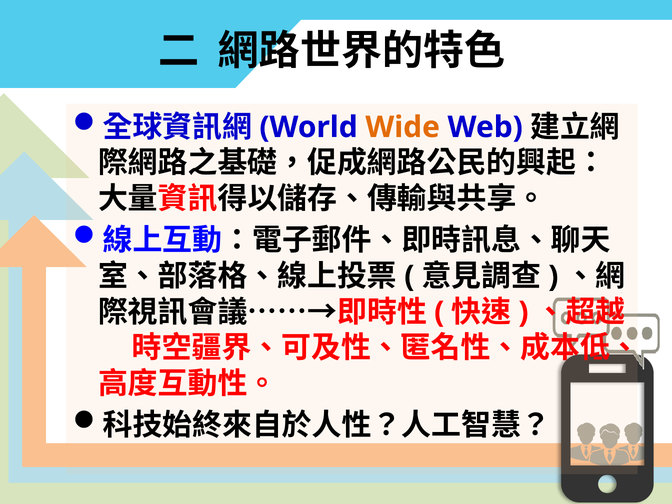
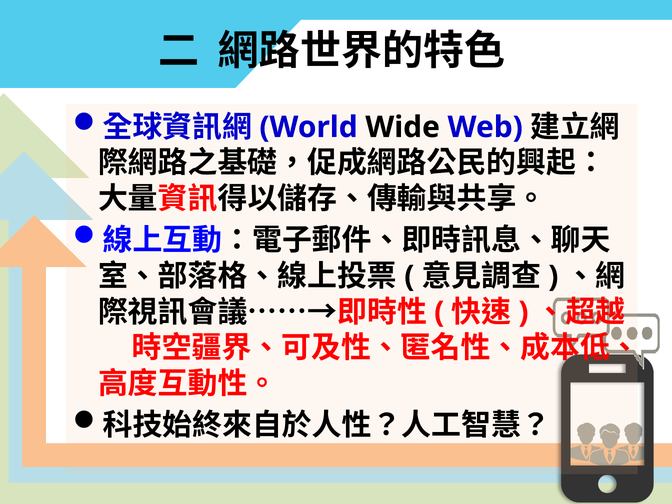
Wide colour: orange -> black (403, 127)
